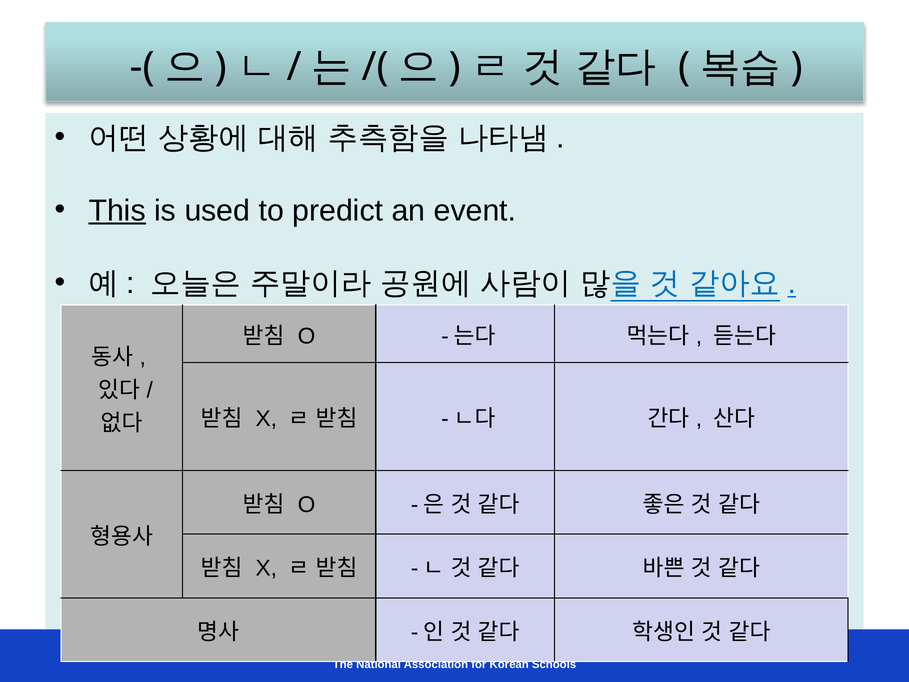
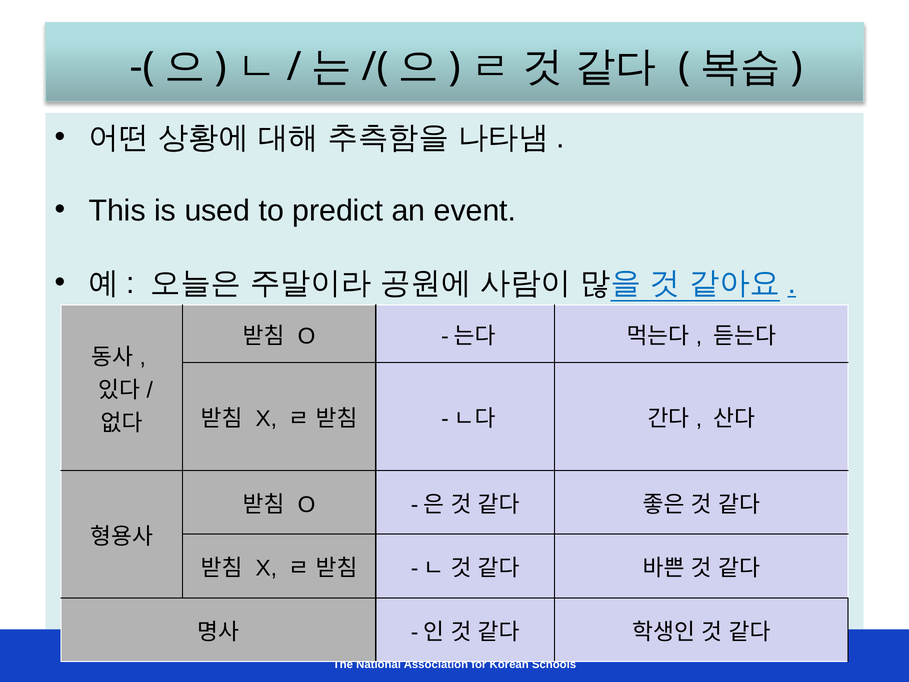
This underline: present -> none (117, 211)
